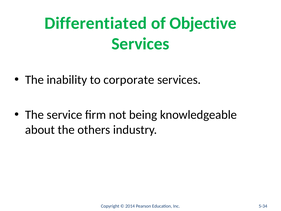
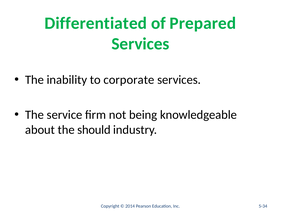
Objective: Objective -> Prepared (203, 23)
others: others -> should (94, 130)
